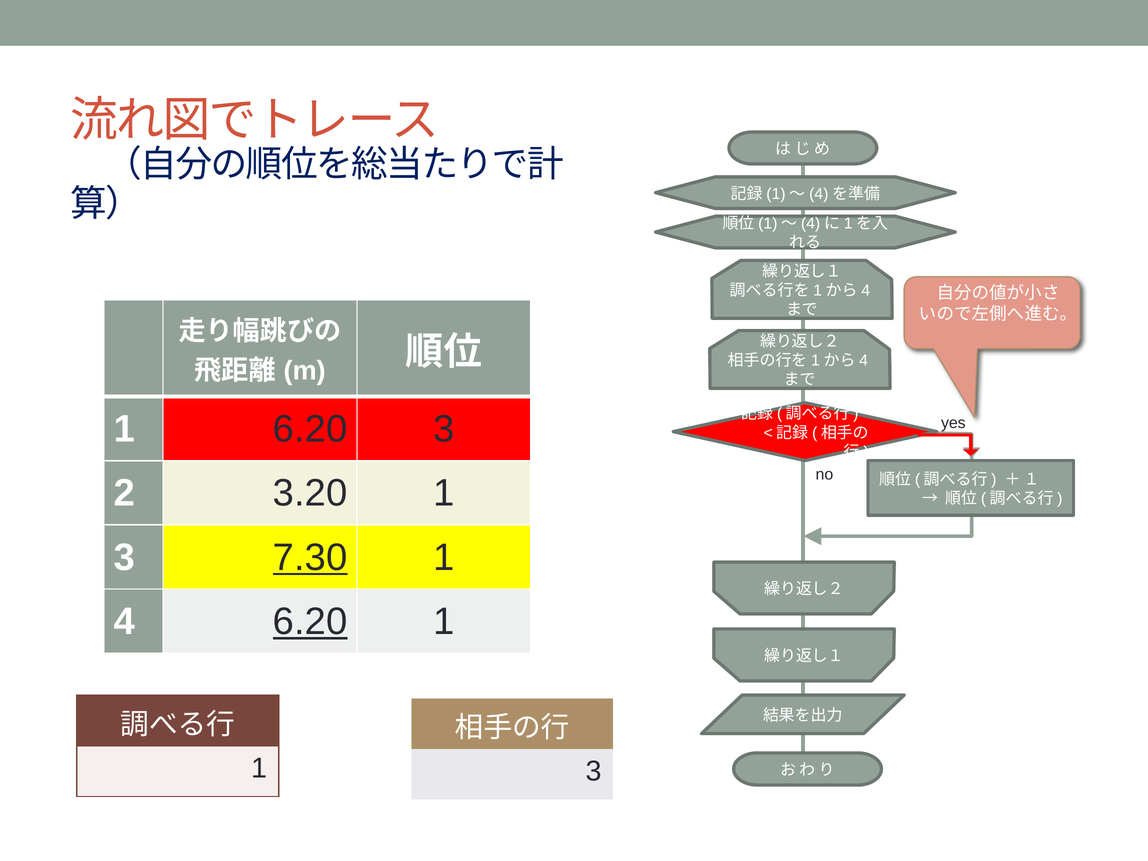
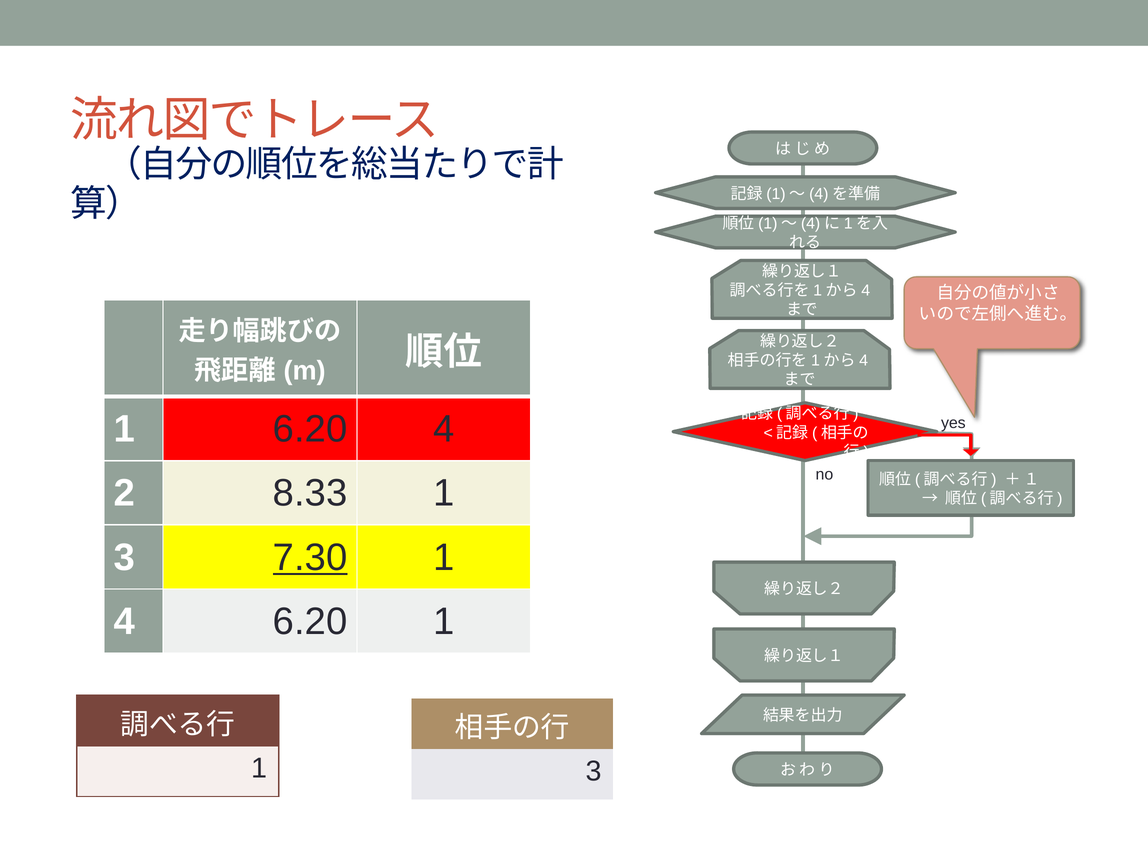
6.20 3: 3 -> 4 (444, 429)
3.20: 3.20 -> 8.33 (310, 493)
6.20 underline: present -> none (310, 622)
